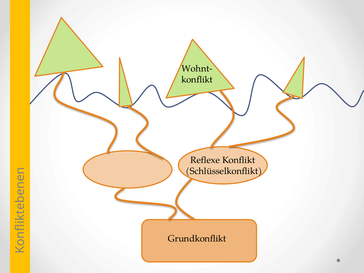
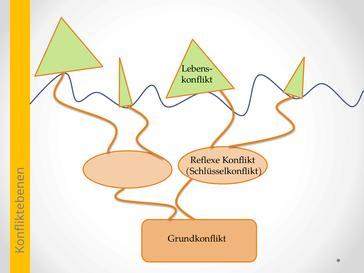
Wohnt-: Wohnt- -> Lebens- (197, 69)
